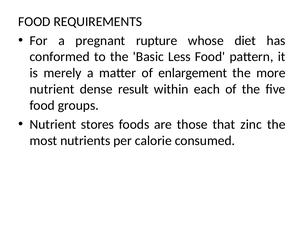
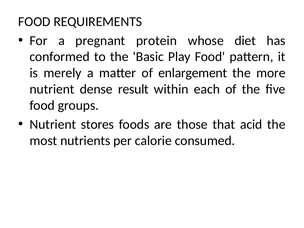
rupture: rupture -> protein (157, 41)
Less: Less -> Play (179, 57)
zinc: zinc -> acid (251, 124)
